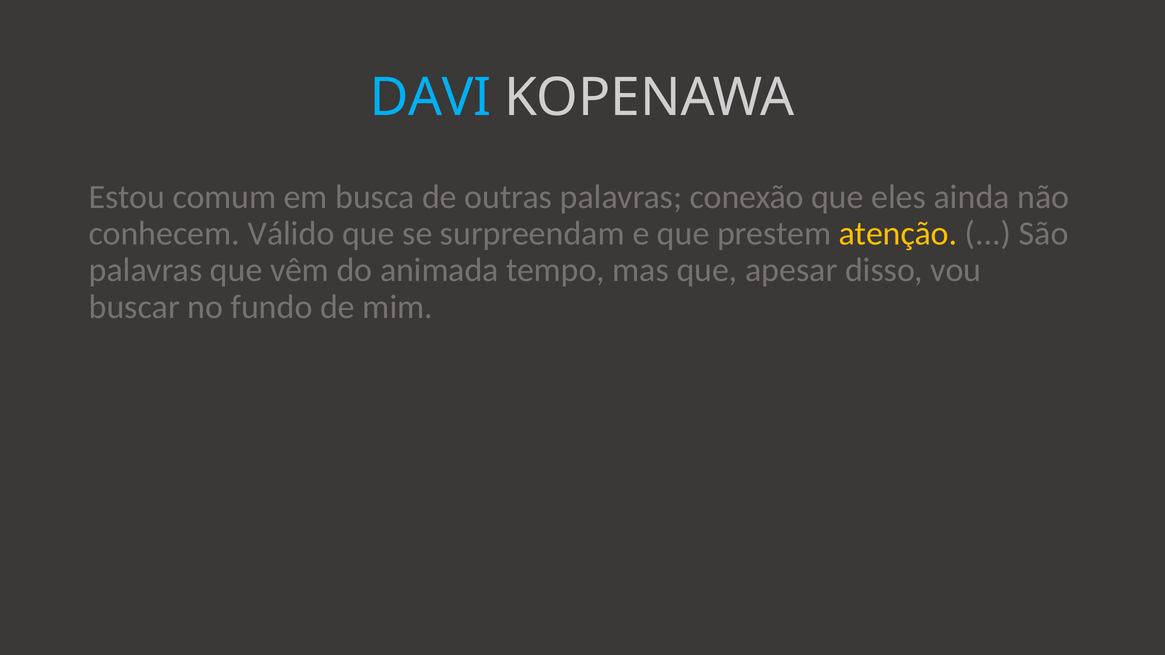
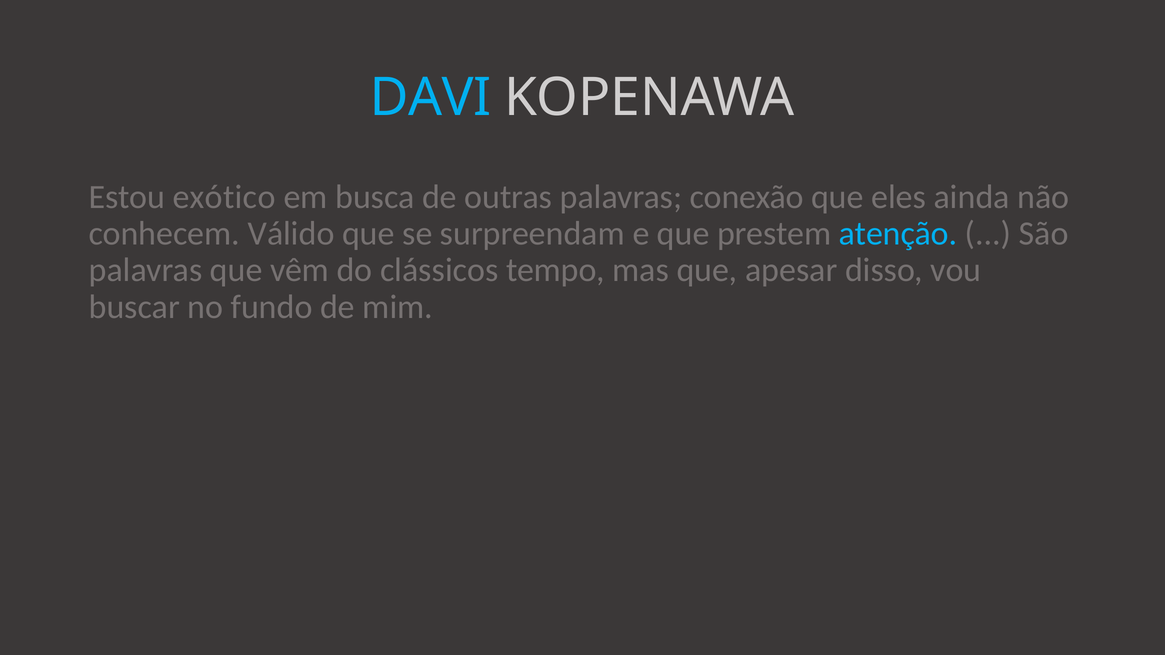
comum: comum -> exótico (224, 197)
atenção colour: yellow -> light blue (898, 234)
animada: animada -> clássicos (439, 270)
